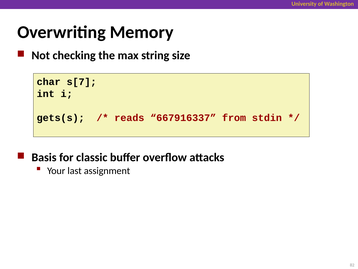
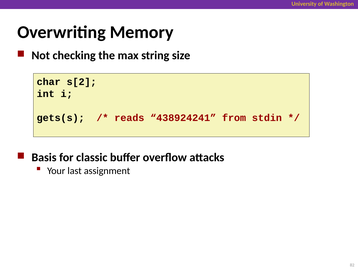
s[7: s[7 -> s[2 (82, 82)
667916337: 667916337 -> 438924241 (183, 118)
